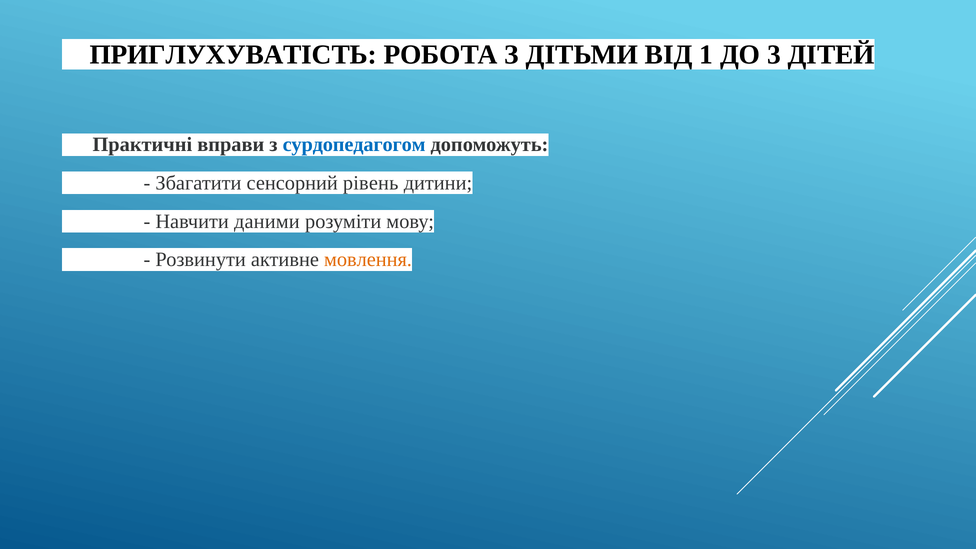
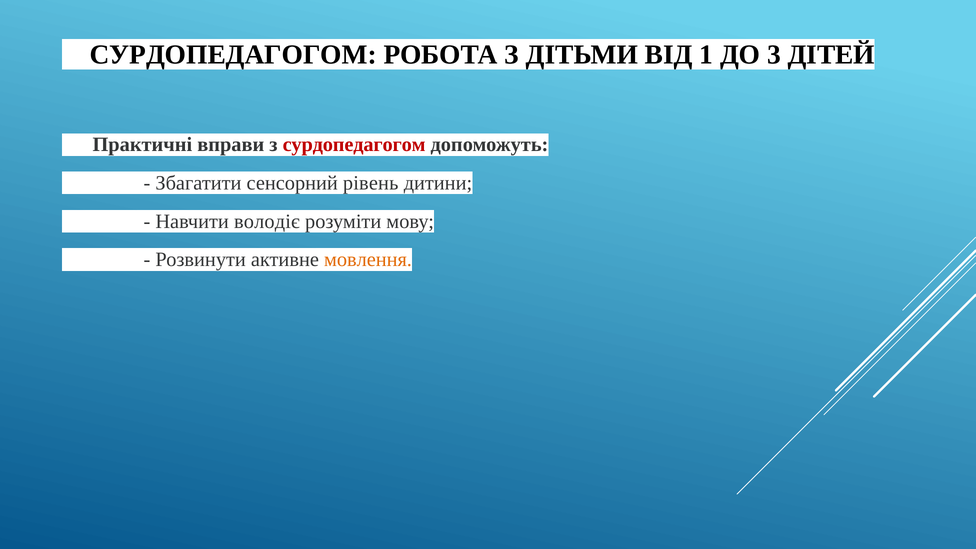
ПРИГЛУХУВАТІСТЬ: ПРИГЛУХУВАТІСТЬ -> СУРДОПЕДАГОГОМ (233, 55)
сурдопедагогом colour: blue -> red (354, 145)
даними: даними -> володіє (267, 221)
